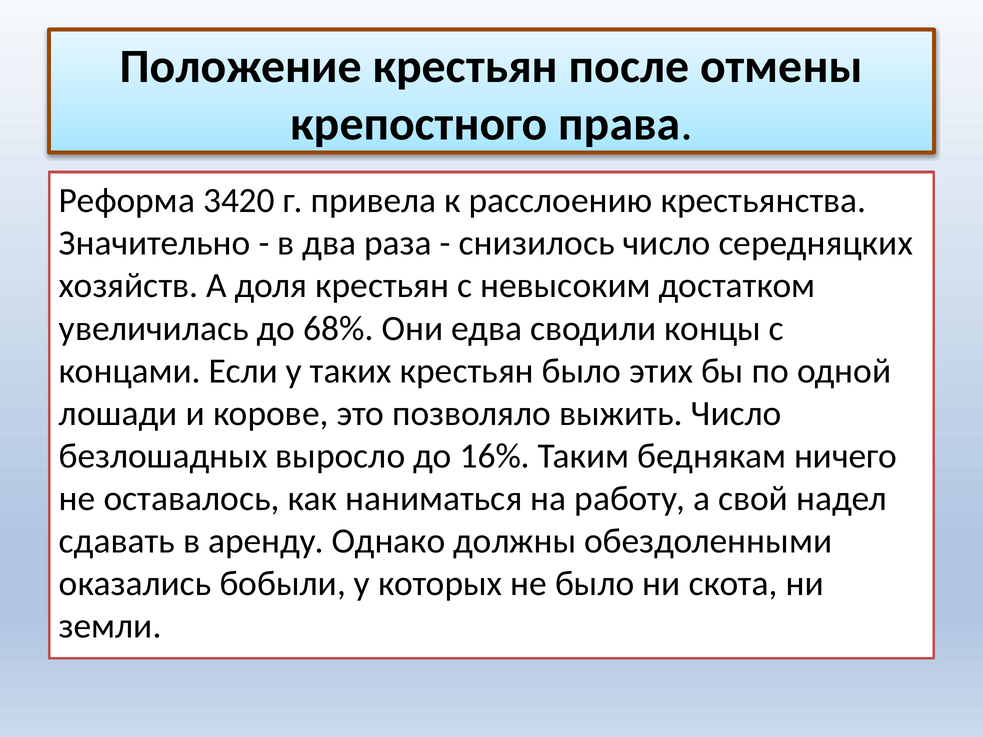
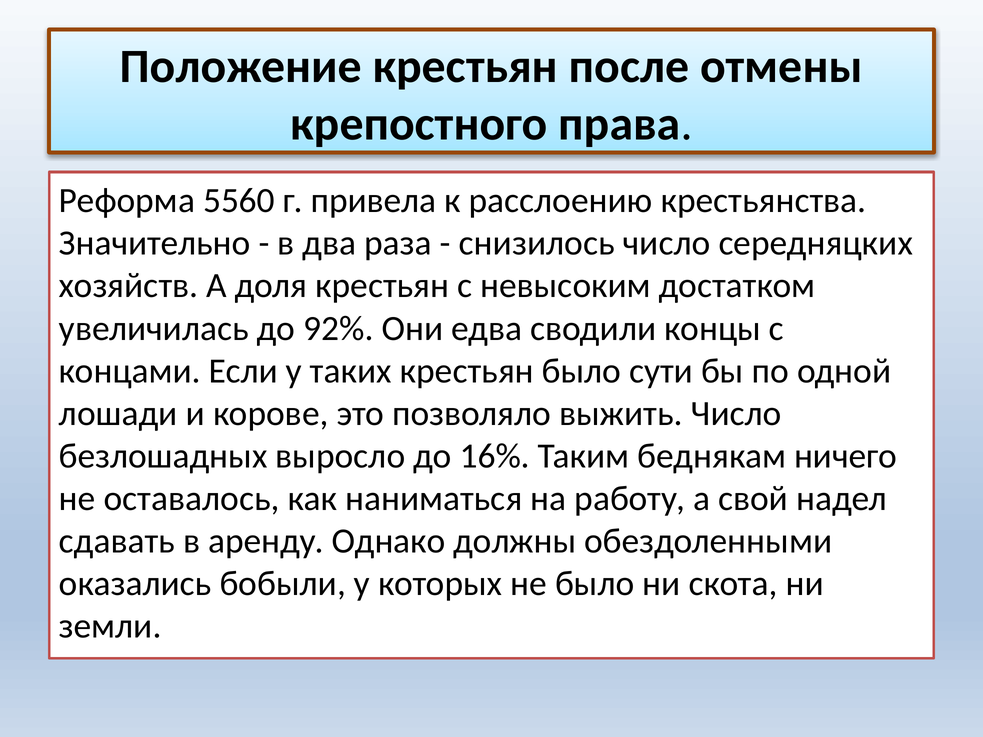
3420: 3420 -> 5560 (239, 201)
68%: 68% -> 92% (338, 328)
этих: этих -> сути (661, 371)
